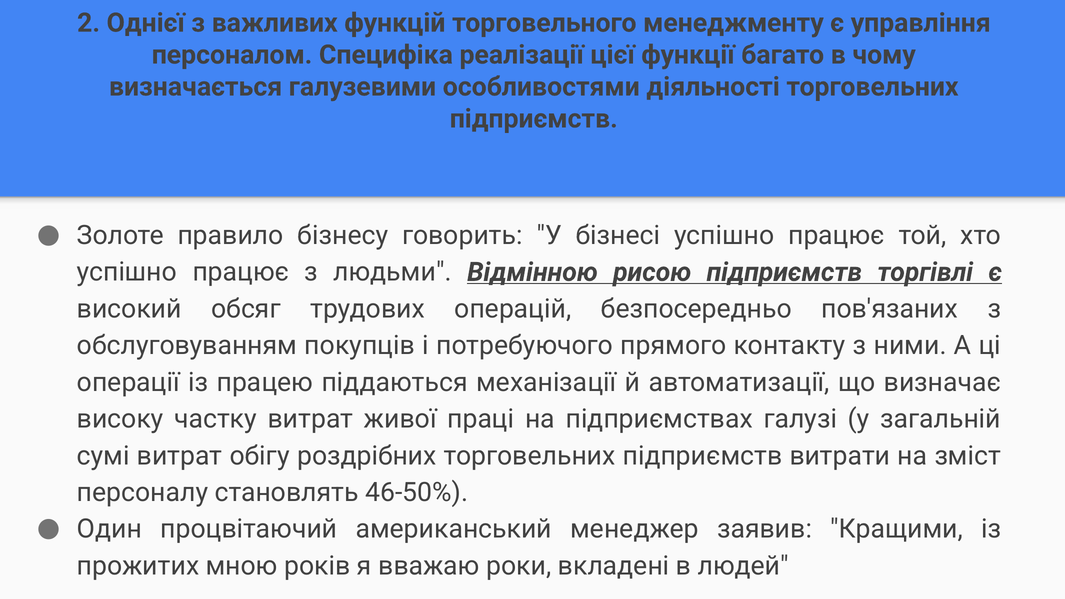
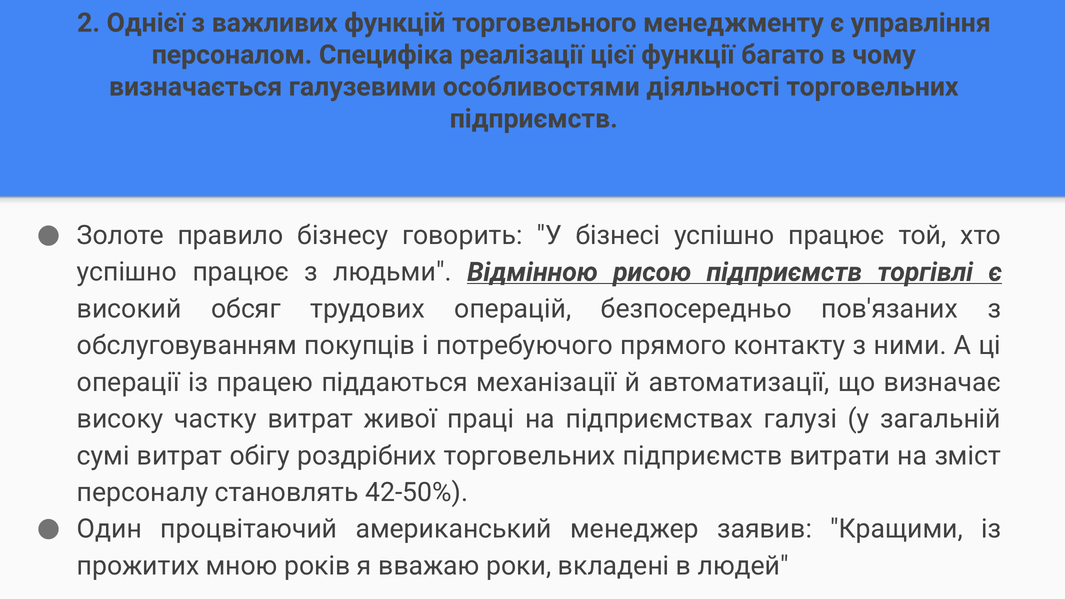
46-50%: 46-50% -> 42-50% (417, 493)
